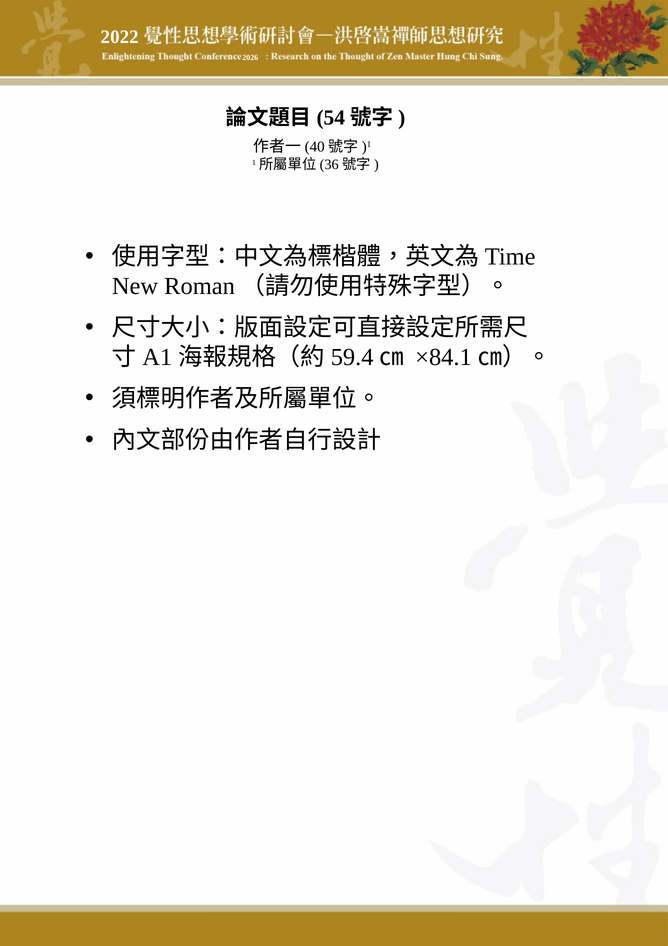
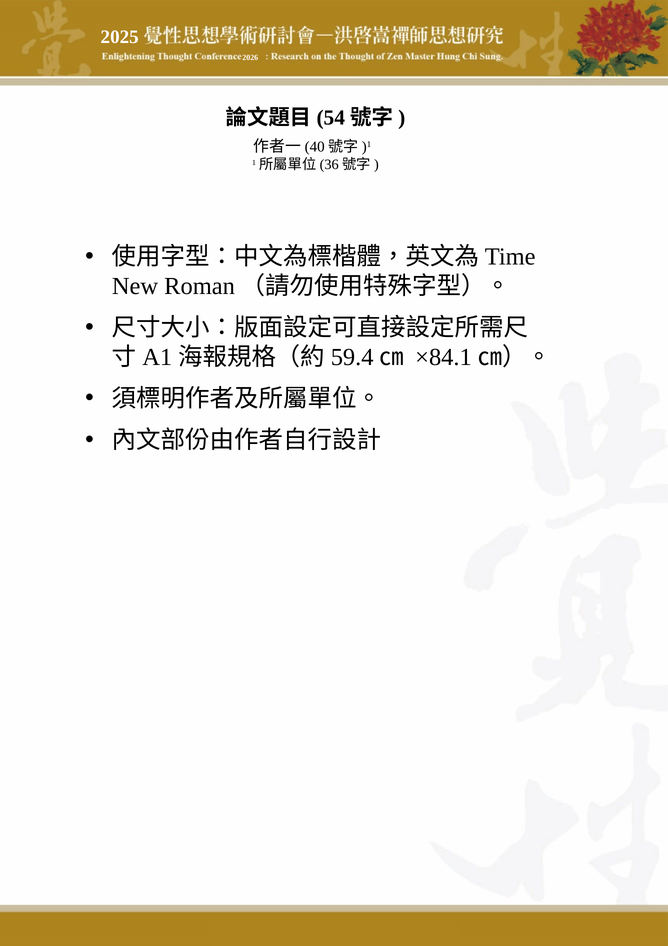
2022: 2022 -> 2025 (120, 37)
